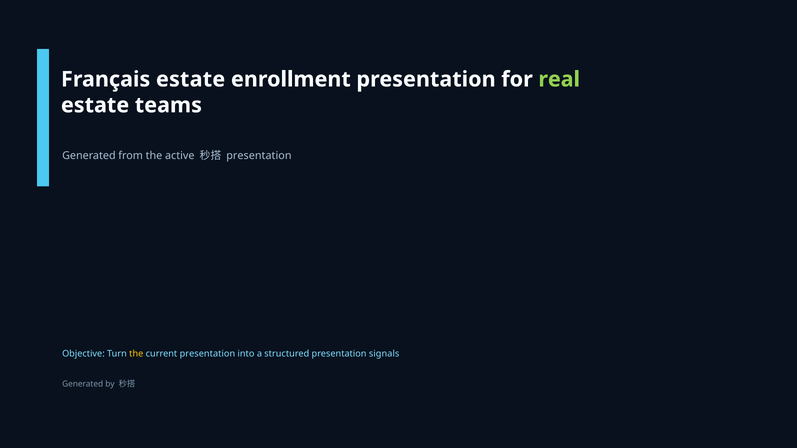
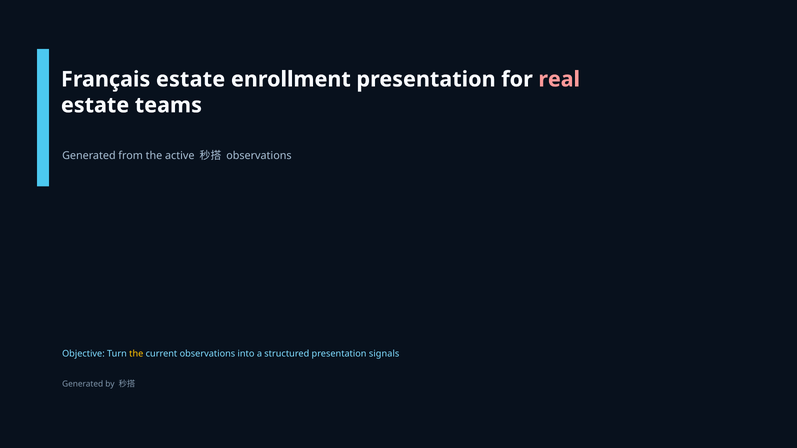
real colour: light green -> pink (559, 79)
presentation: presentation -> observations (259, 156)
current presentation: presentation -> observations (207, 354)
